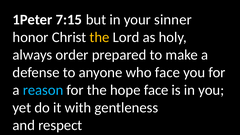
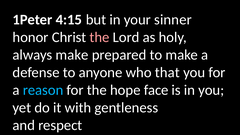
7:15: 7:15 -> 4:15 (69, 20)
the colour: yellow -> pink (100, 37)
always order: order -> make (72, 55)
who face: face -> that (167, 73)
